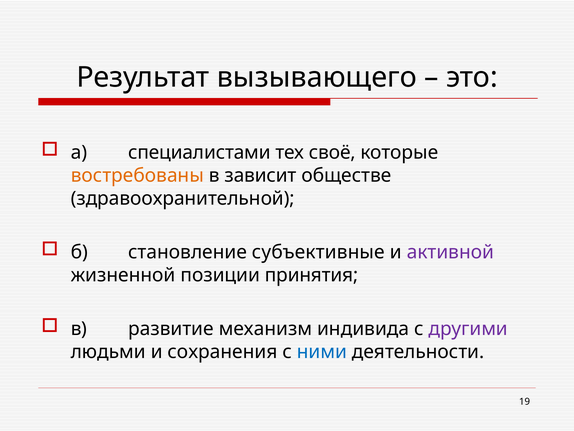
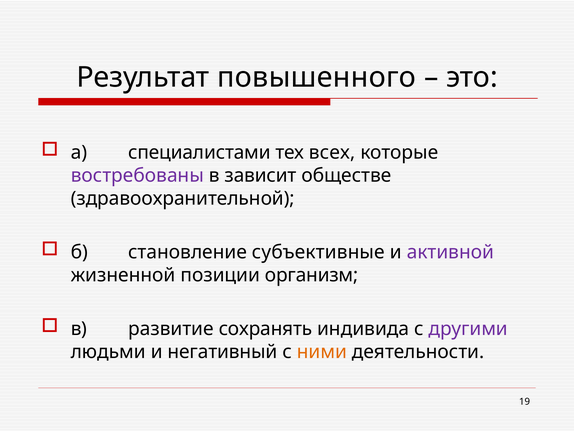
вызывающего: вызывающего -> повышенного (317, 77)
своё: своё -> всех (332, 152)
востребованы colour: orange -> purple (137, 175)
принятия: принятия -> организм (312, 275)
механизм: механизм -> сохранять (265, 328)
сохранения: сохранения -> негативный (223, 351)
ними colour: blue -> orange (322, 351)
